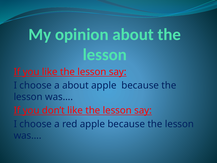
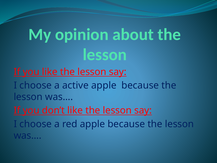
a about: about -> active (75, 85)
